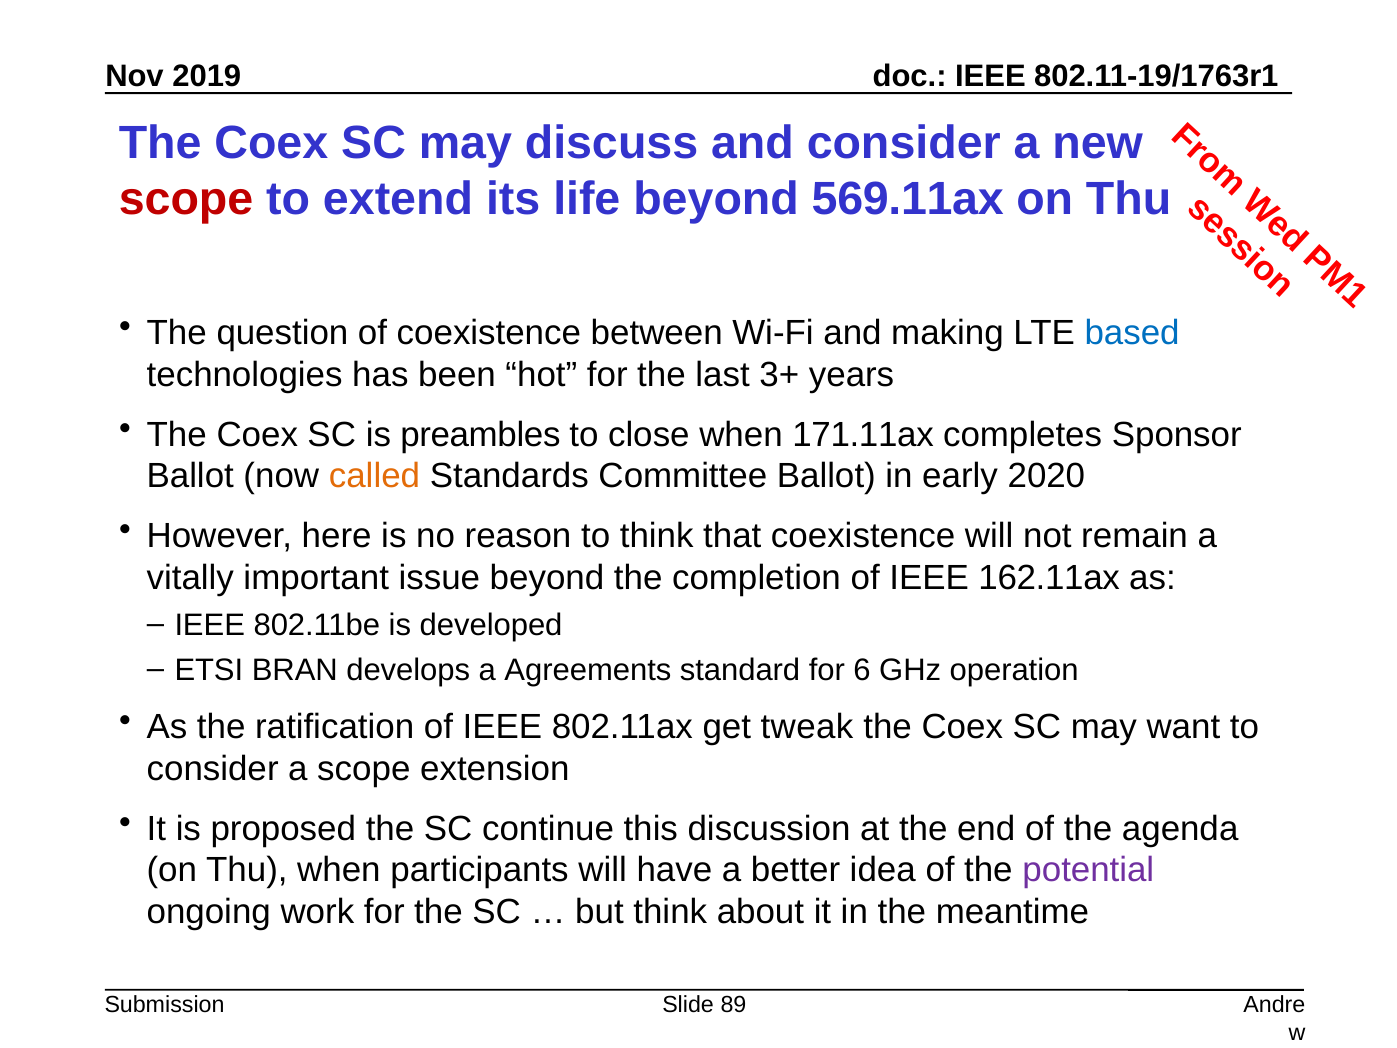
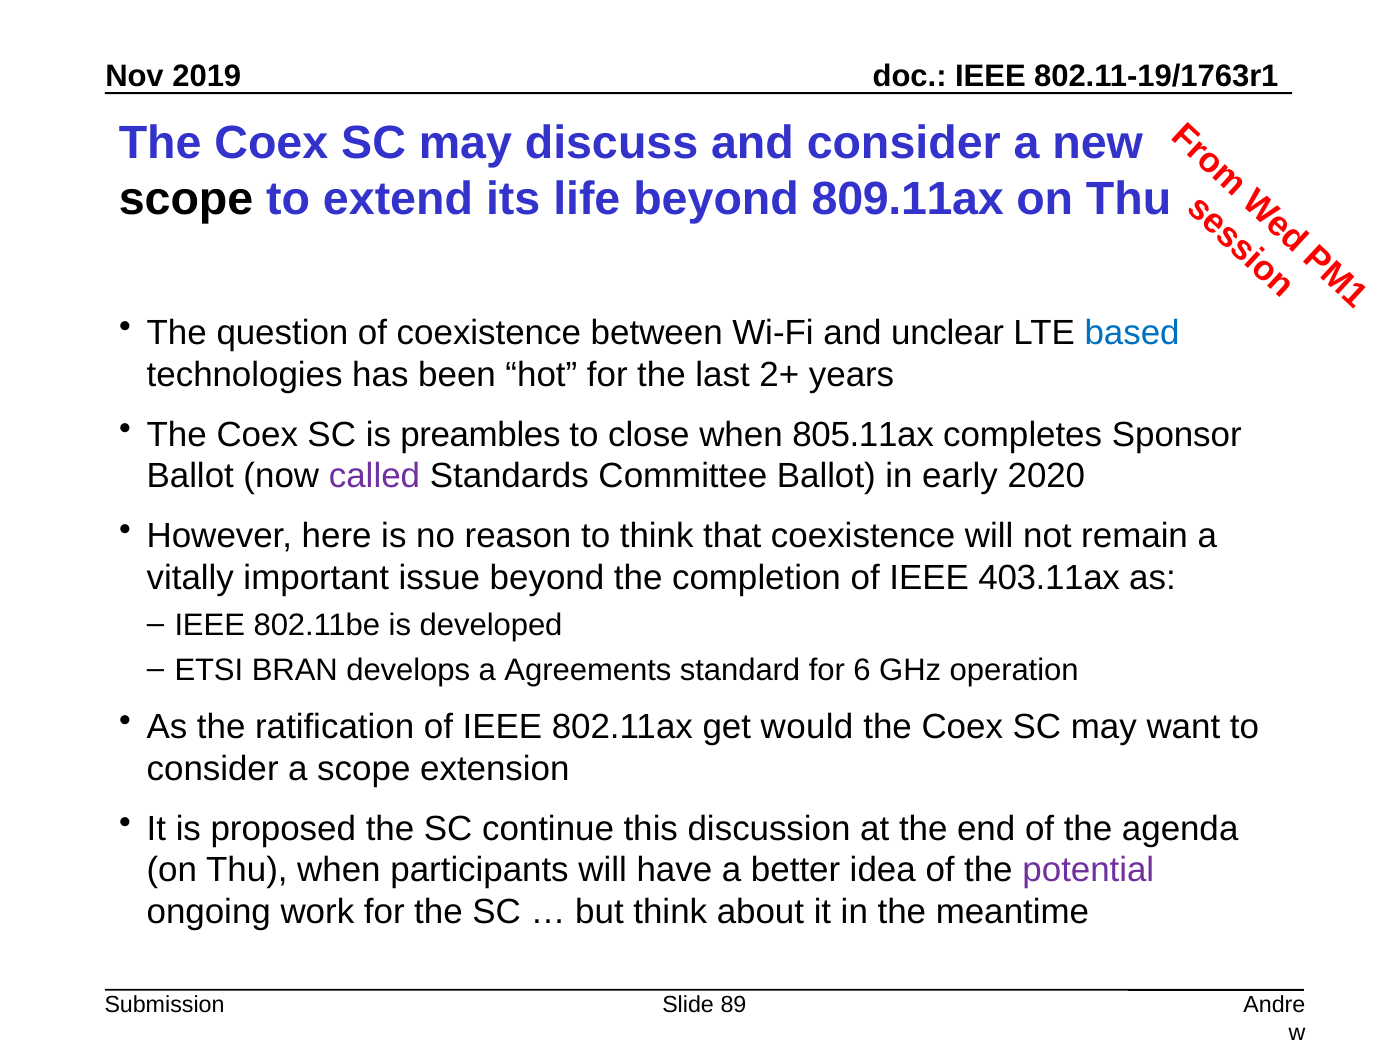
scope colour: red -> black (186, 199)
569.11ax: 569.11ax -> 809.11ax (908, 199)
making: making -> unclear (948, 333)
3+: 3+ -> 2+ (779, 375)
171.11ax: 171.11ax -> 805.11ax (863, 434)
called colour: orange -> purple (374, 476)
162.11ax: 162.11ax -> 403.11ax (1049, 578)
tweak: tweak -> would (807, 727)
